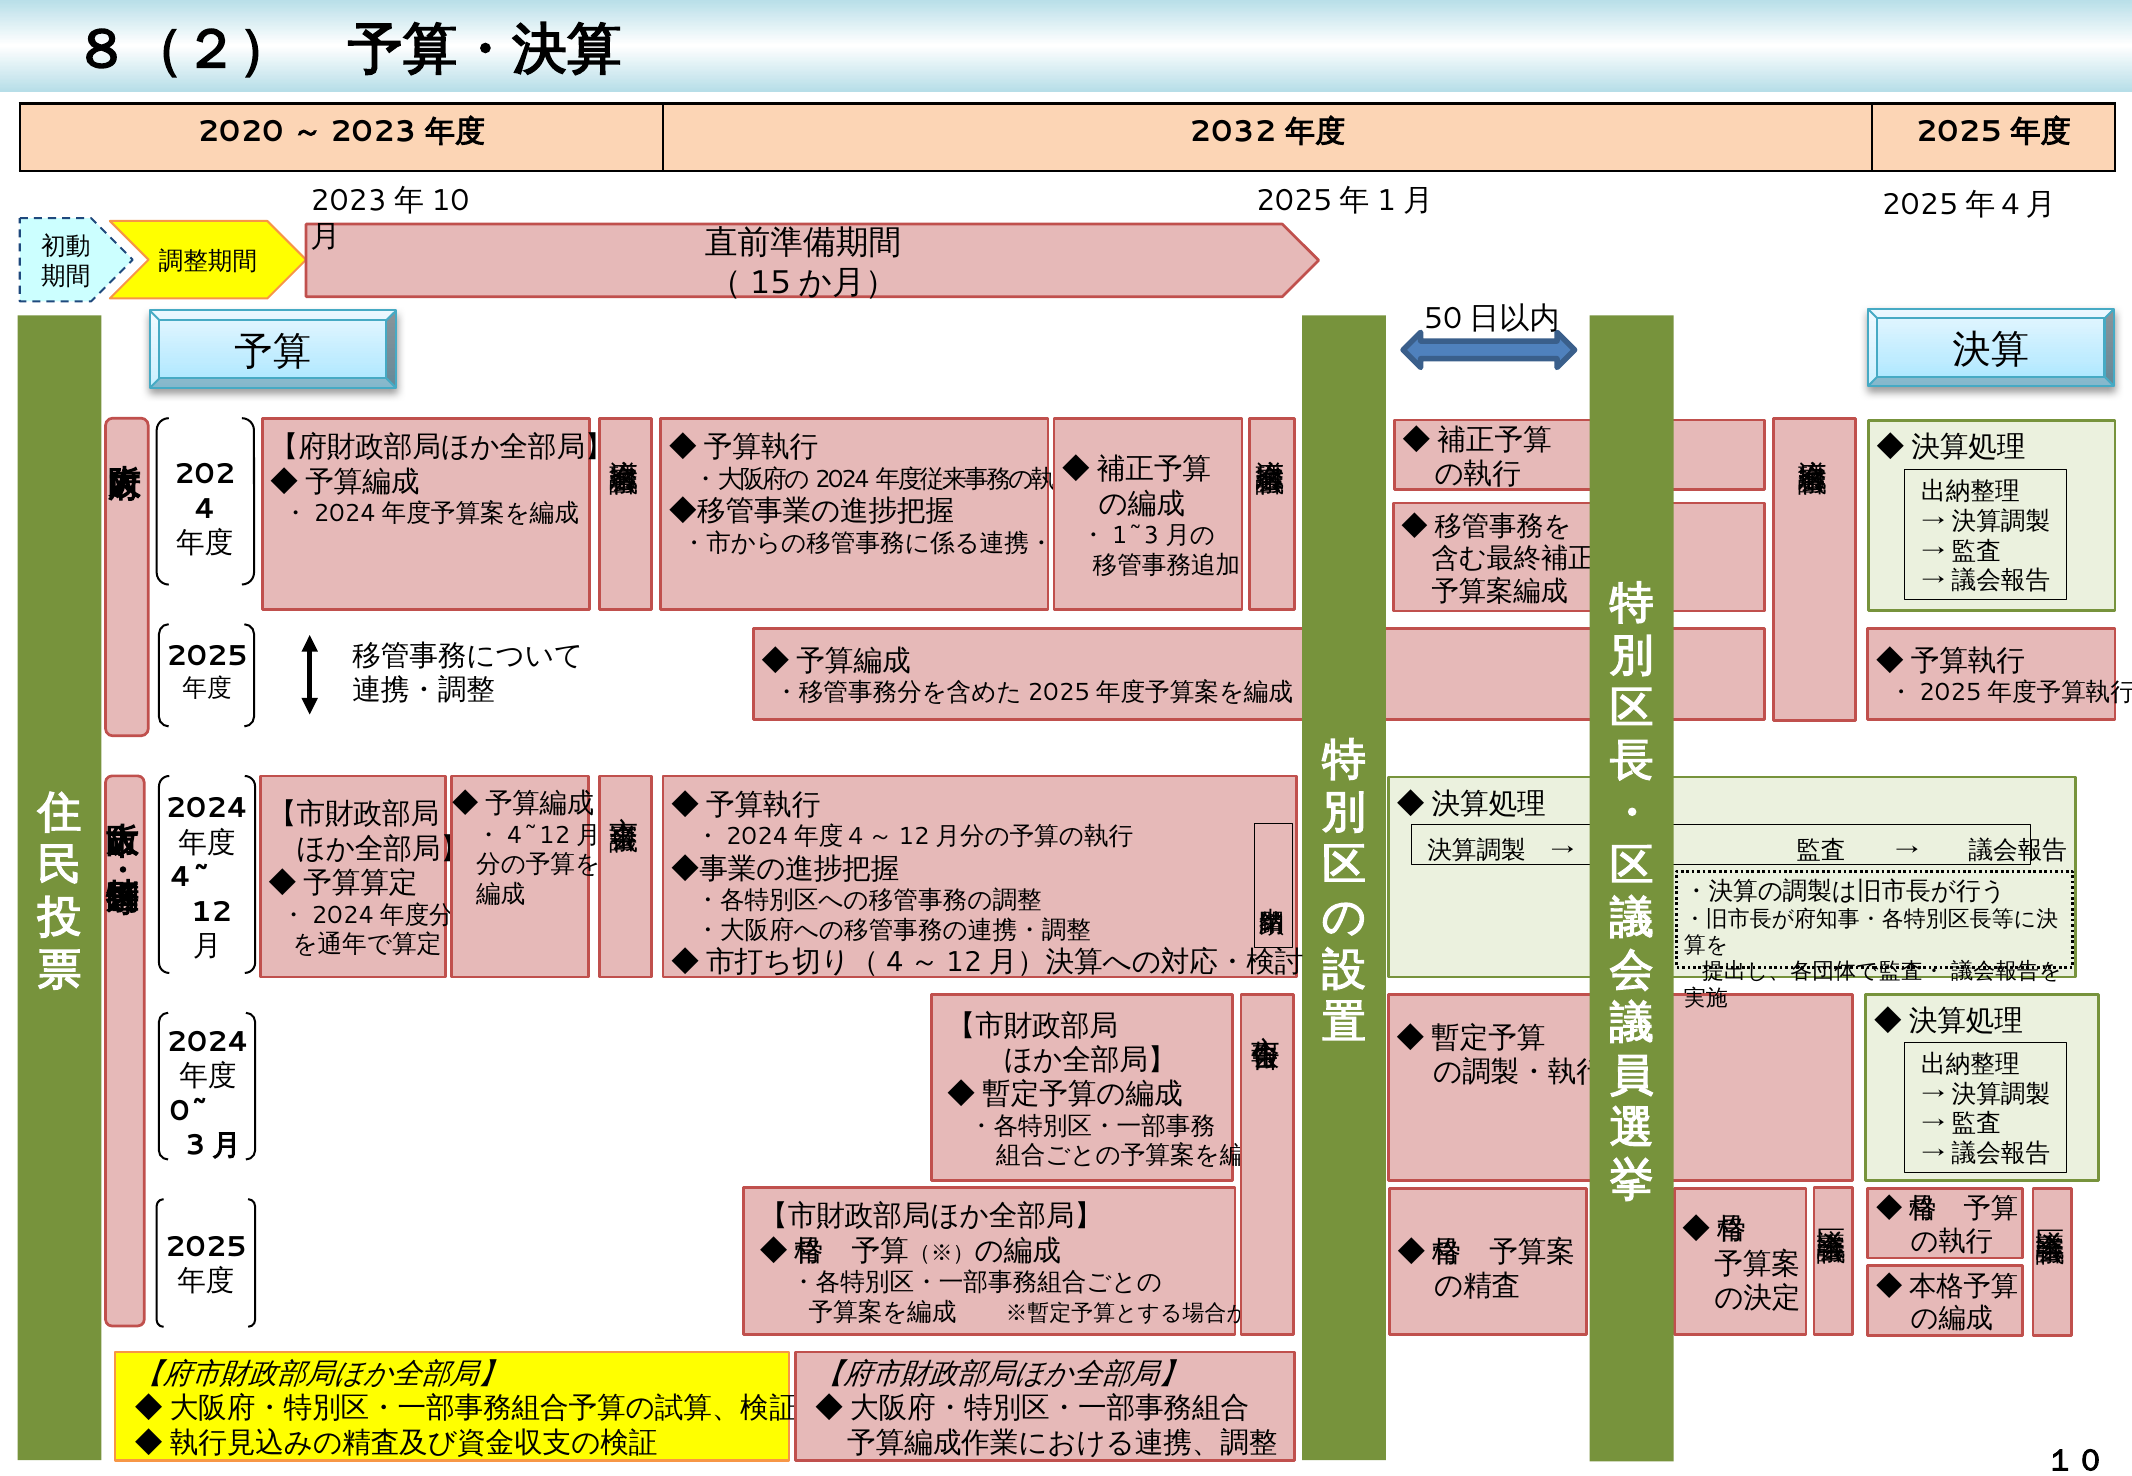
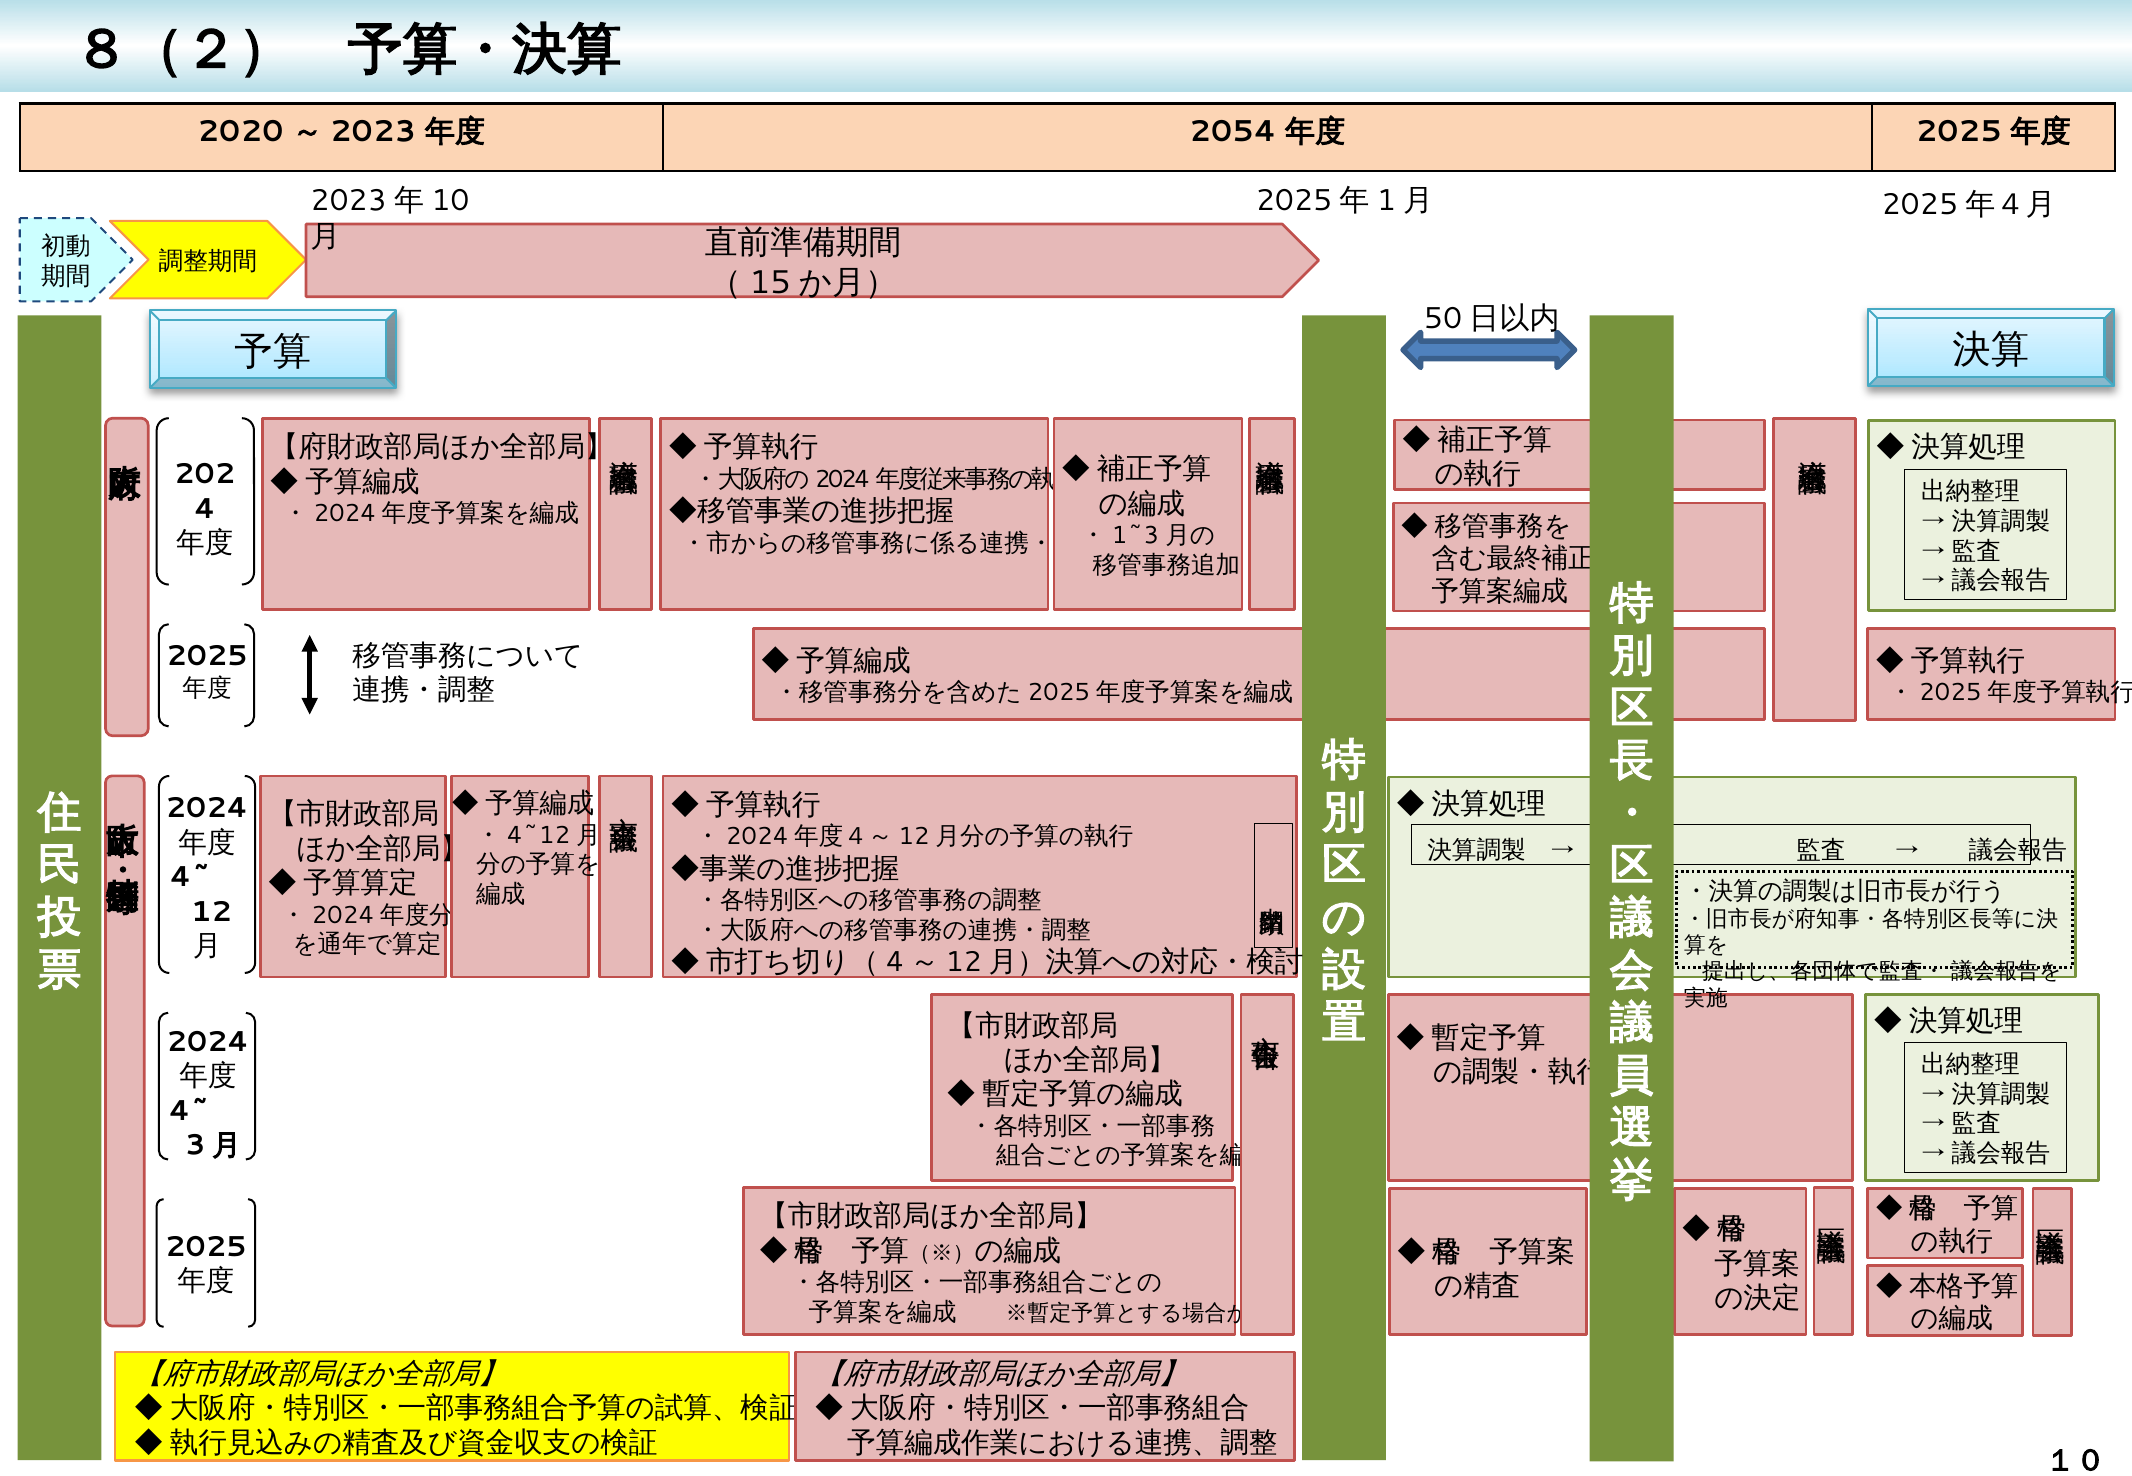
2032: 2032 -> 2054 (1233, 131)
0~: 0~ -> 4~ (189, 1111)
